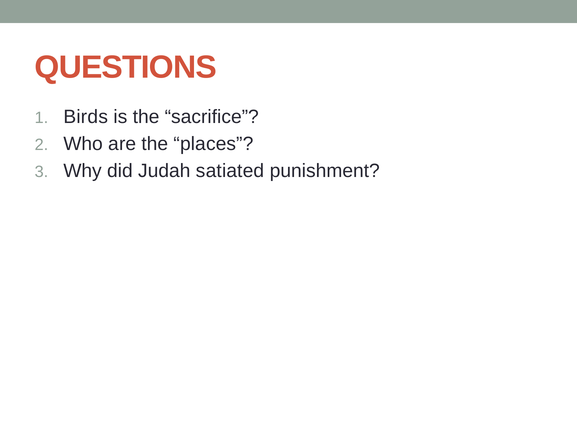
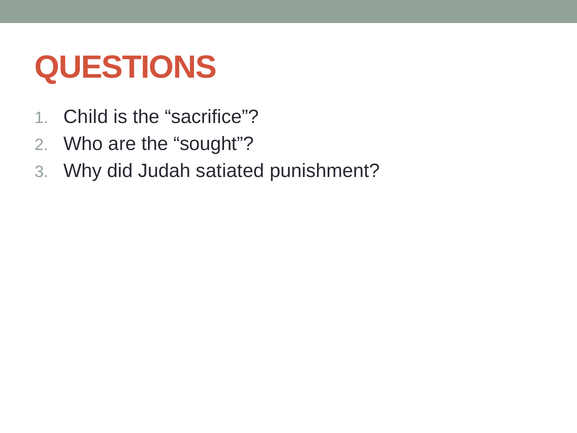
Birds: Birds -> Child (86, 117)
places: places -> sought (214, 144)
